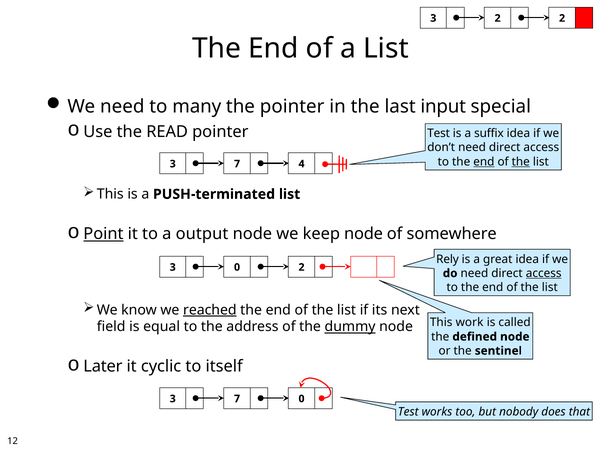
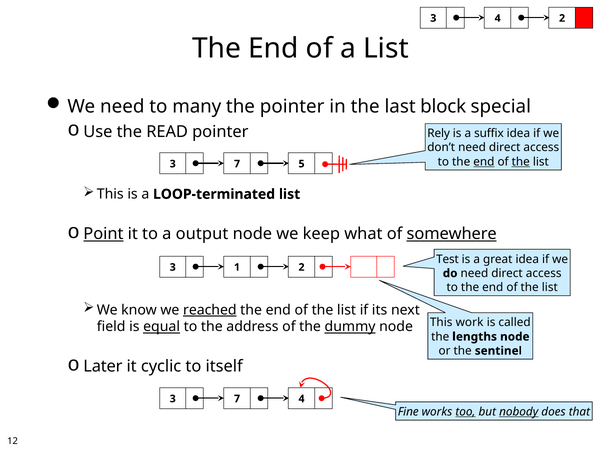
3 2: 2 -> 4 (498, 18)
input: input -> block (443, 106)
Test: Test -> Rely (439, 133)
4: 4 -> 5 (302, 164)
PUSH-terminated: PUSH-terminated -> LOOP-terminated (214, 194)
keep node: node -> what (363, 234)
somewhere underline: none -> present (452, 234)
Rely: Rely -> Test (448, 259)
3 0: 0 -> 1 (237, 267)
access underline: present -> none (544, 273)
equal underline: none -> present (162, 327)
defined: defined -> lengths (475, 337)
7 0: 0 -> 4 (302, 399)
Test: Test -> Fine (408, 412)
too underline: none -> present (465, 412)
nobody underline: none -> present (519, 412)
